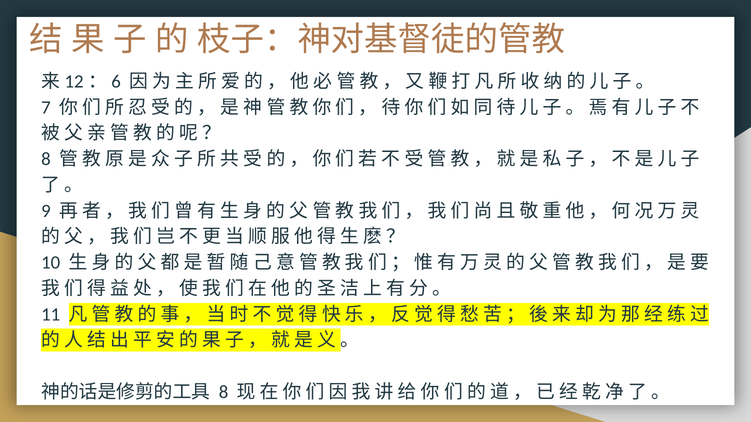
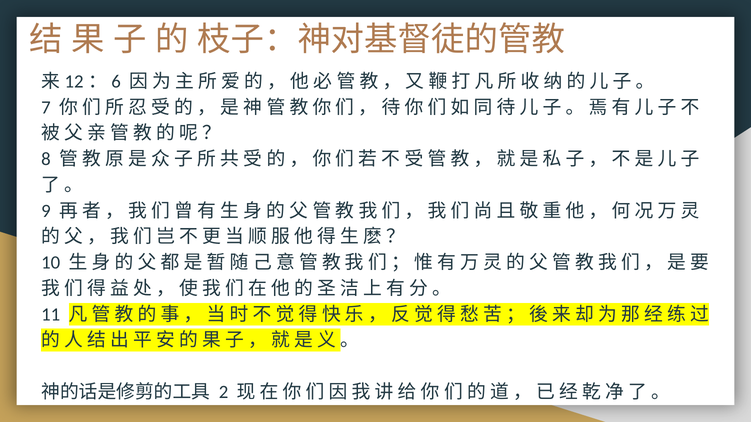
8: 8 -> 2 (224, 392)
